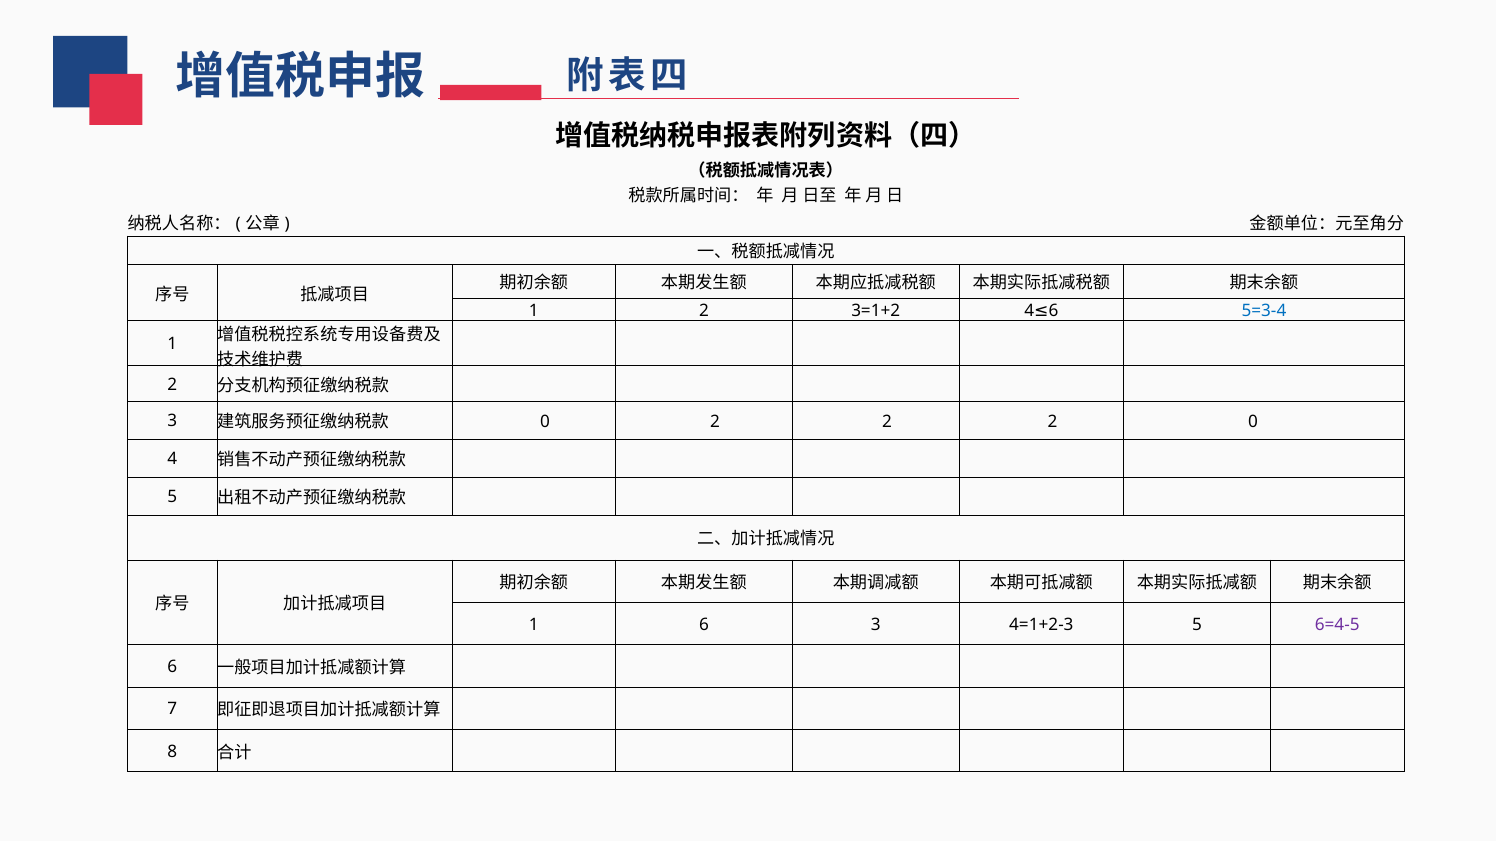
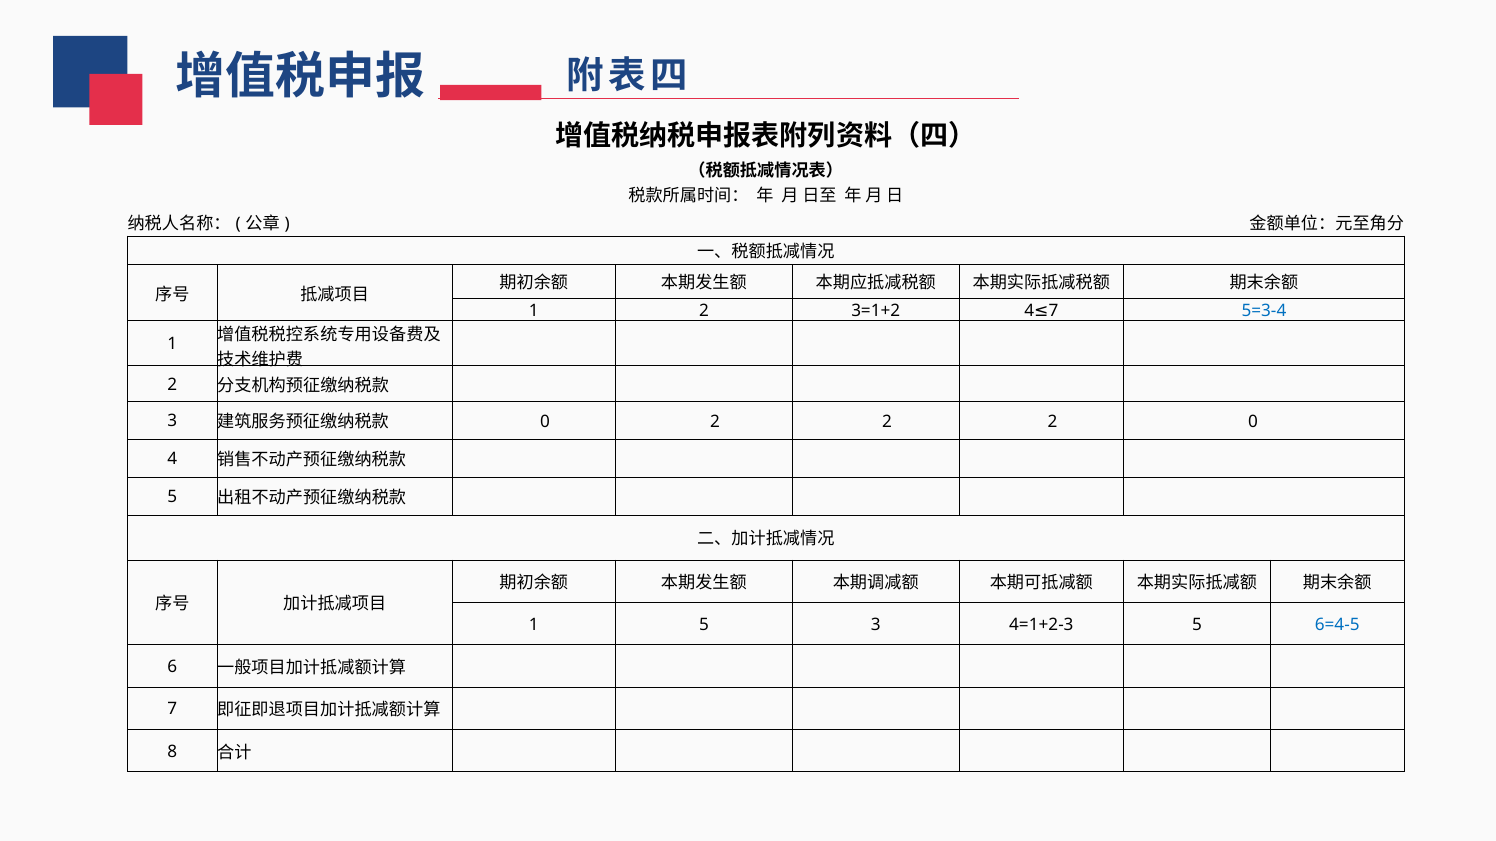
4 6: 6 -> 7 (1053, 311)
1 6: 6 -> 5 (704, 625)
6=4-5 colour: purple -> blue (1337, 625)
